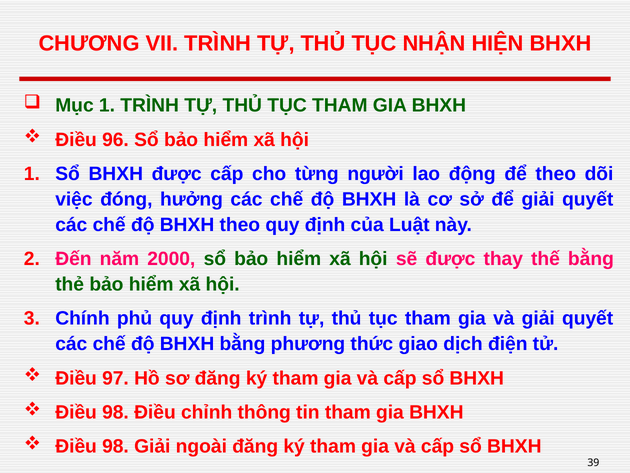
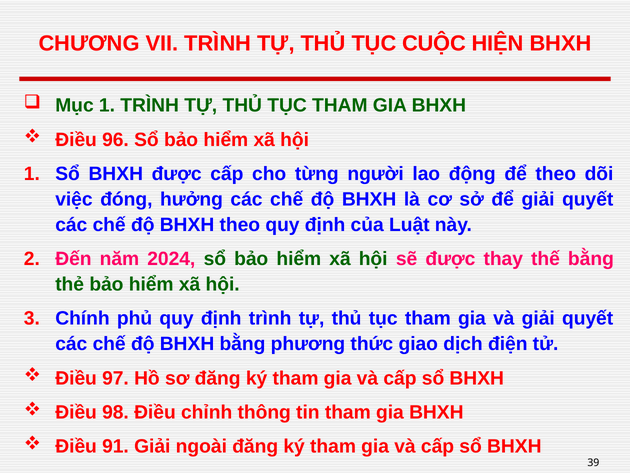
NHẬN: NHẬN -> CUỘC (434, 44)
2000: 2000 -> 2024 (171, 259)
98: 98 -> 91 (115, 446)
